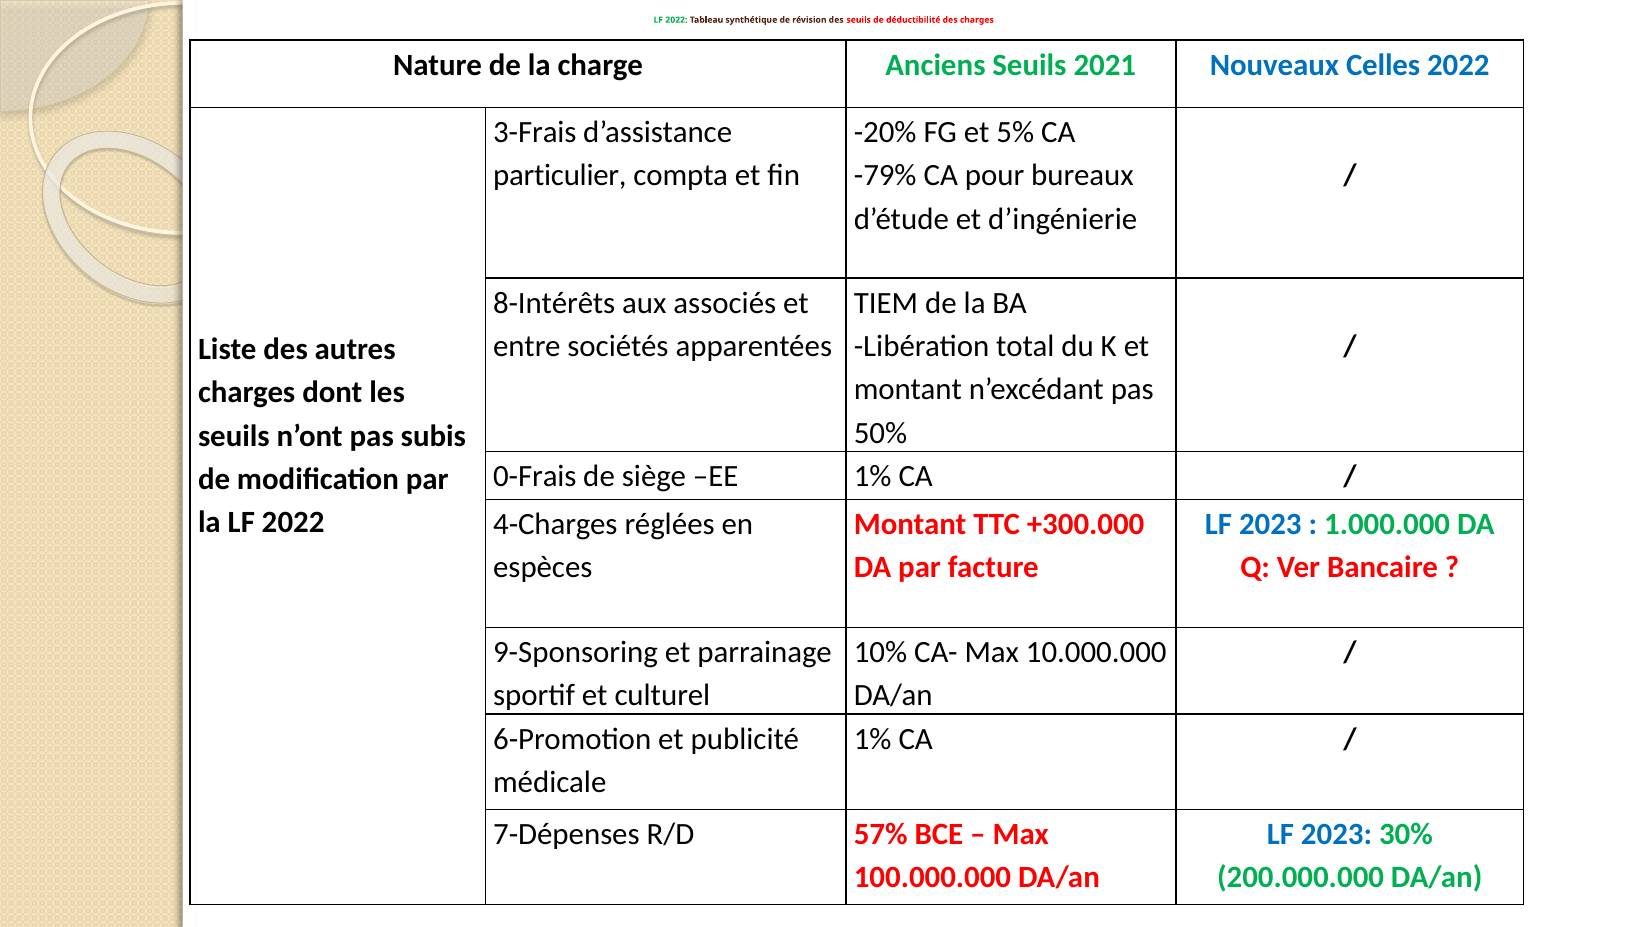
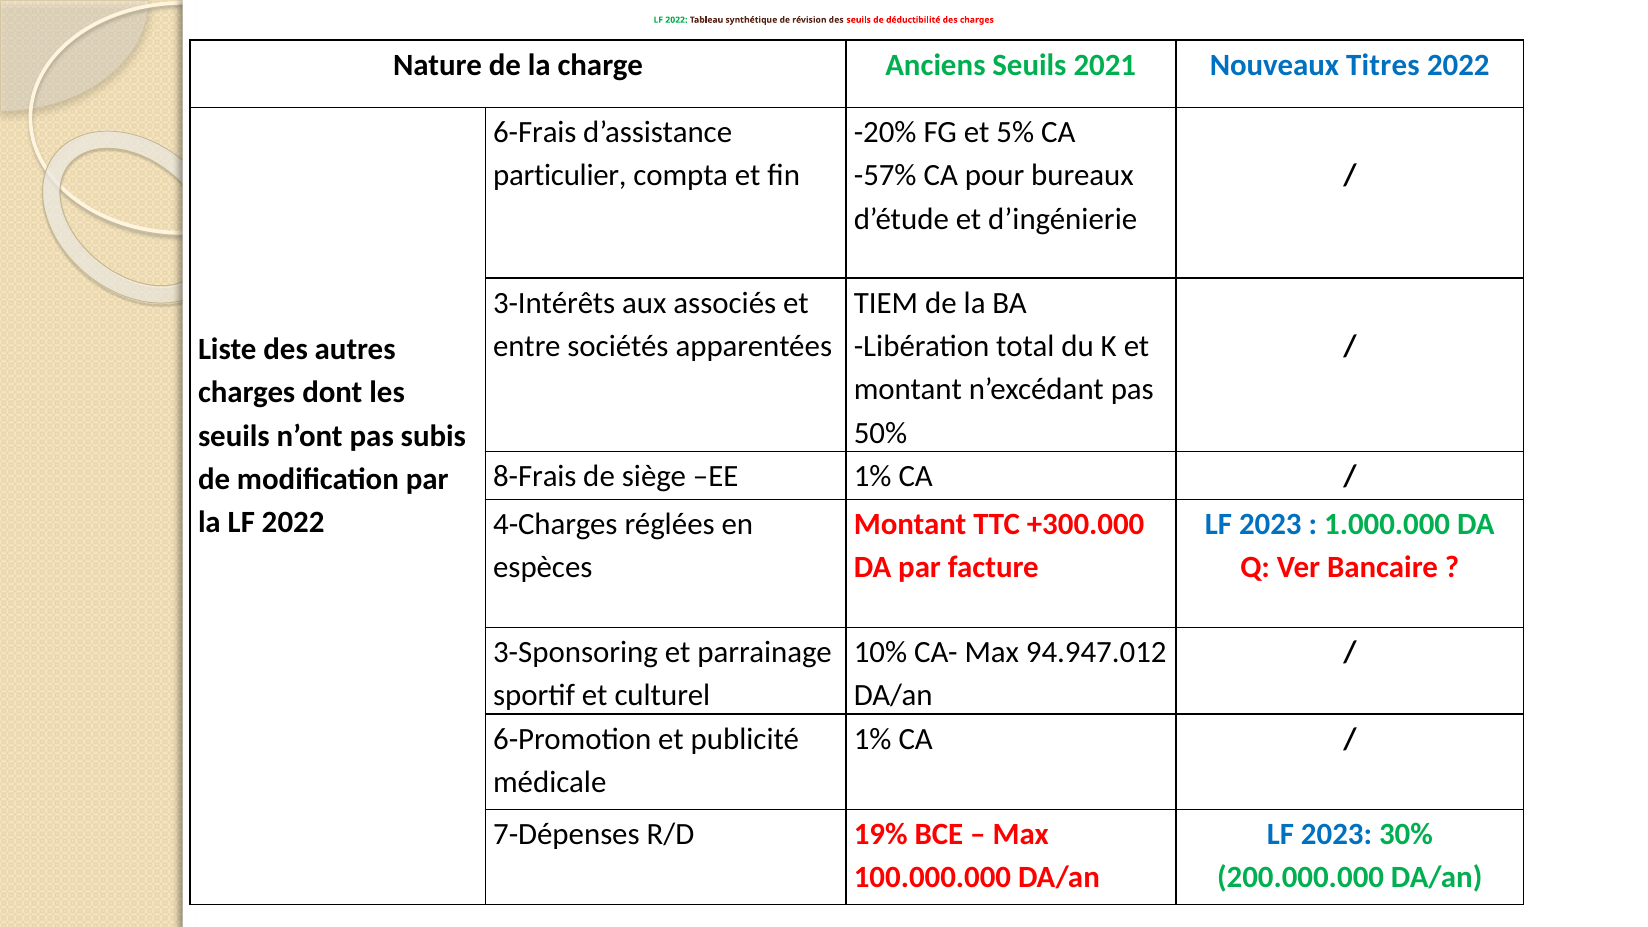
Celles: Celles -> Titres (1383, 65)
3-Frais: 3-Frais -> 6-Frais (535, 132)
-79%: -79% -> -57% (885, 176)
8-Intérêts: 8-Intérêts -> 3-Intérêts (554, 303)
0-Frais: 0-Frais -> 8-Frais (535, 476)
9-Sponsoring: 9-Sponsoring -> 3-Sponsoring (575, 652)
10.000.000: 10.000.000 -> 94.947.012 (1096, 652)
57%: 57% -> 19% (881, 834)
